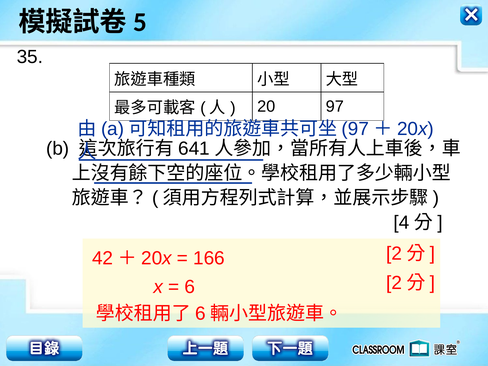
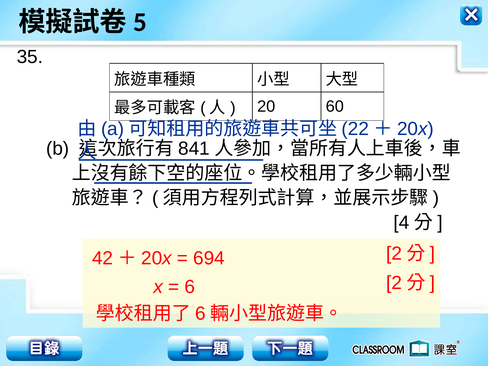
20 97: 97 -> 60 (335, 106)
97: 97 -> 22 (355, 129)
641: 641 -> 841 (194, 149)
166: 166 -> 694 (209, 258)
